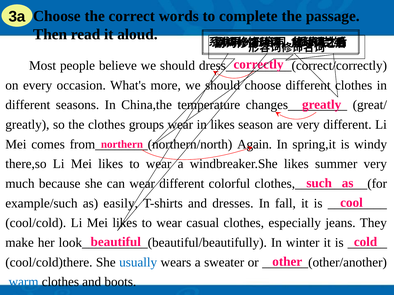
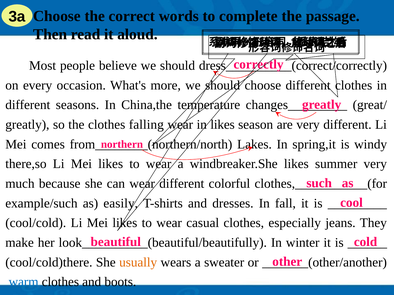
groups: groups -> falling (146, 125)
Again: Again -> Lakes (254, 144)
usually colour: blue -> orange (138, 263)
